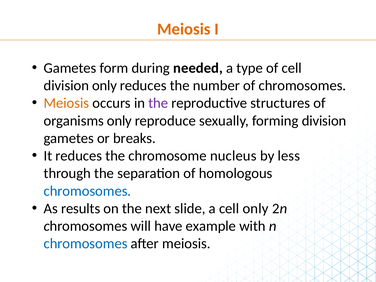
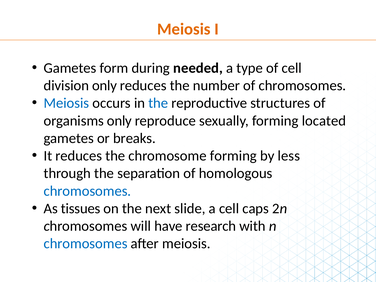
Meiosis colour: orange -> blue (66, 103)
the colour: purple -> blue (158, 103)
forming division: division -> located (324, 121)
chromosome nucleus: nucleus -> forming (233, 156)
results: results -> tissues (81, 208)
cell only: only -> caps (256, 208)
example: example -> research (211, 226)
